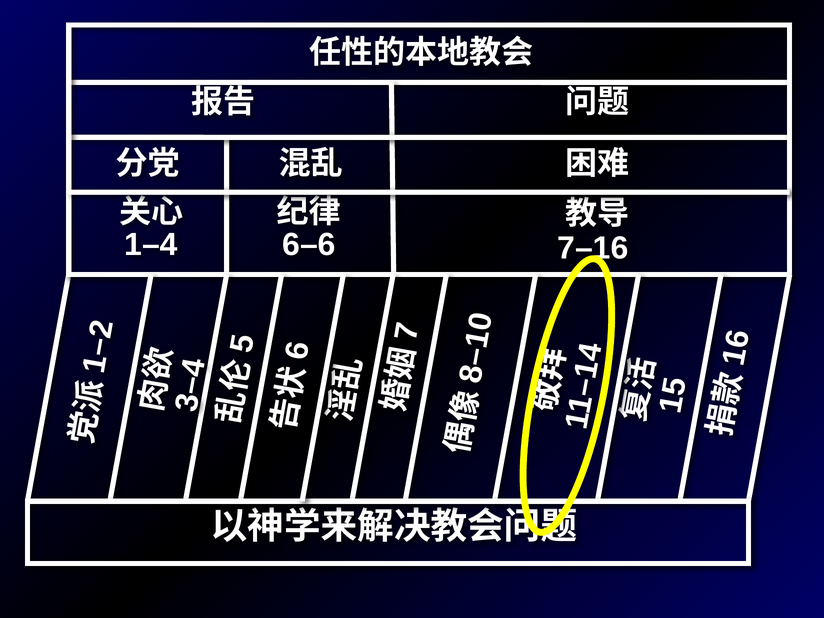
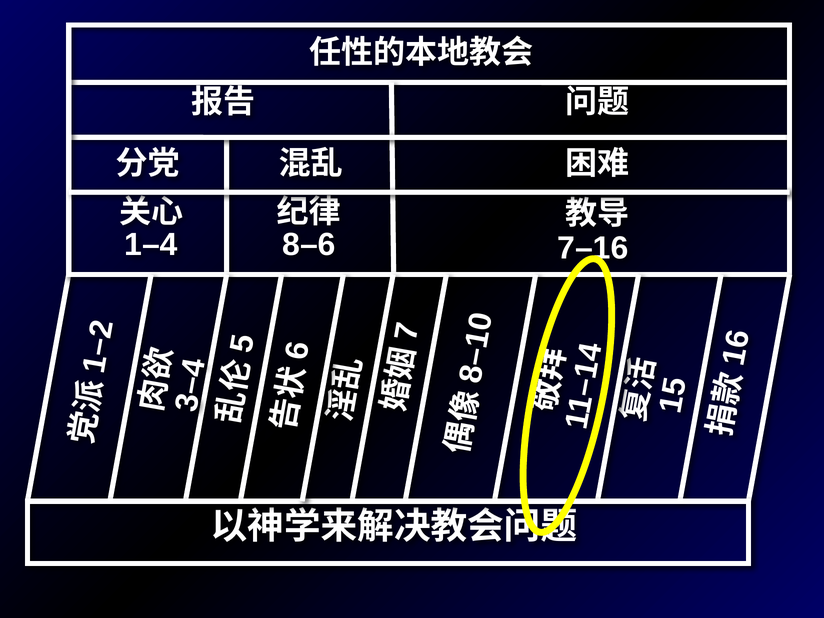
6–6: 6–6 -> 8–6 (309, 245)
